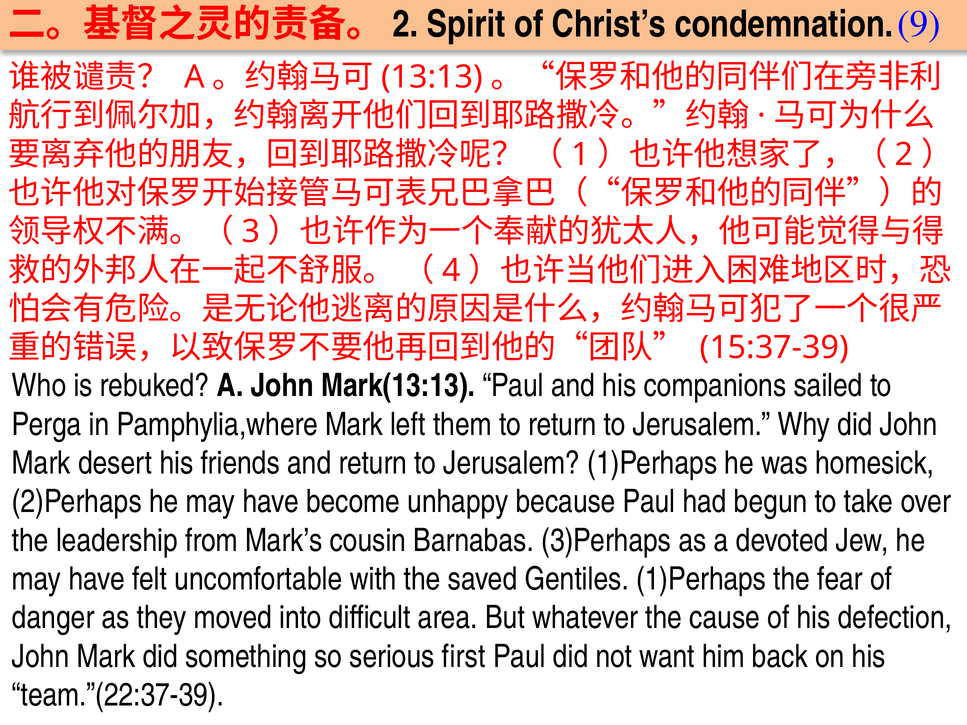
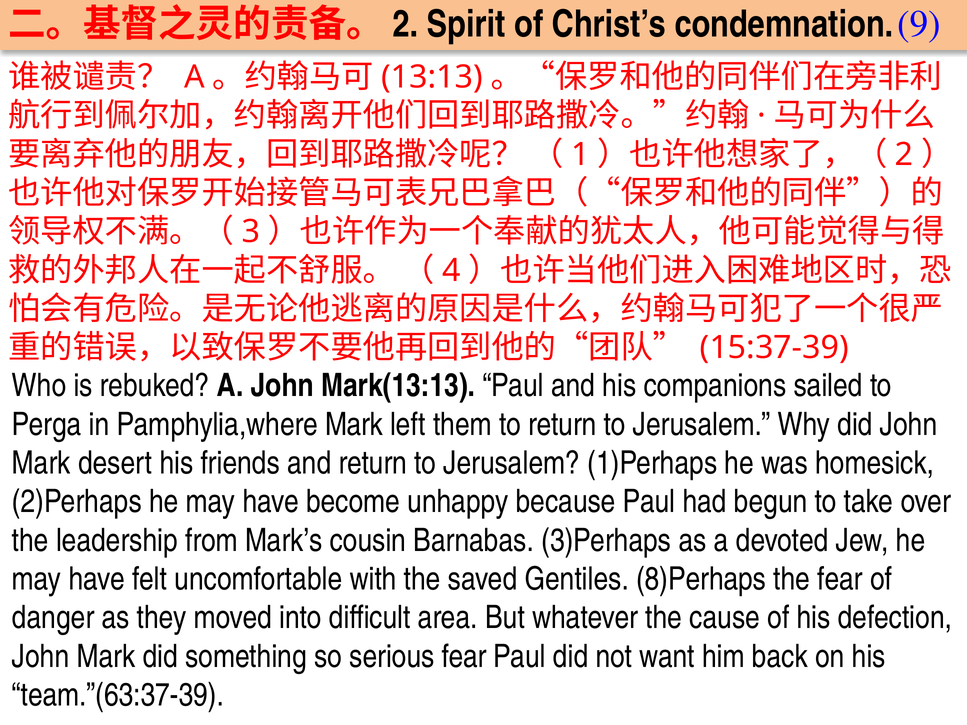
Gentiles 1)Perhaps: 1)Perhaps -> 8)Perhaps (701, 579)
serious first: first -> fear (464, 657)
team.”(22:37-39: team.”(22:37-39 -> team.”(63:37-39 (118, 695)
